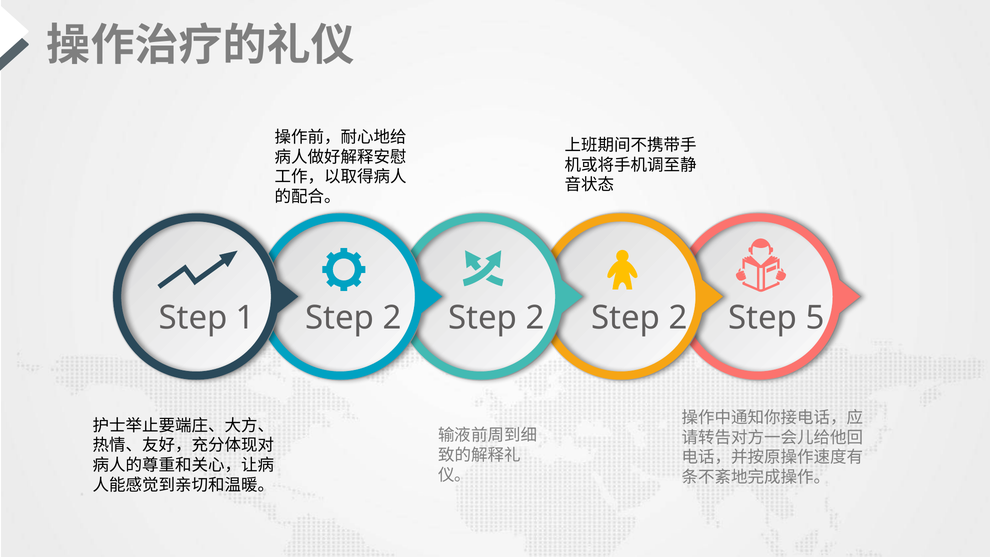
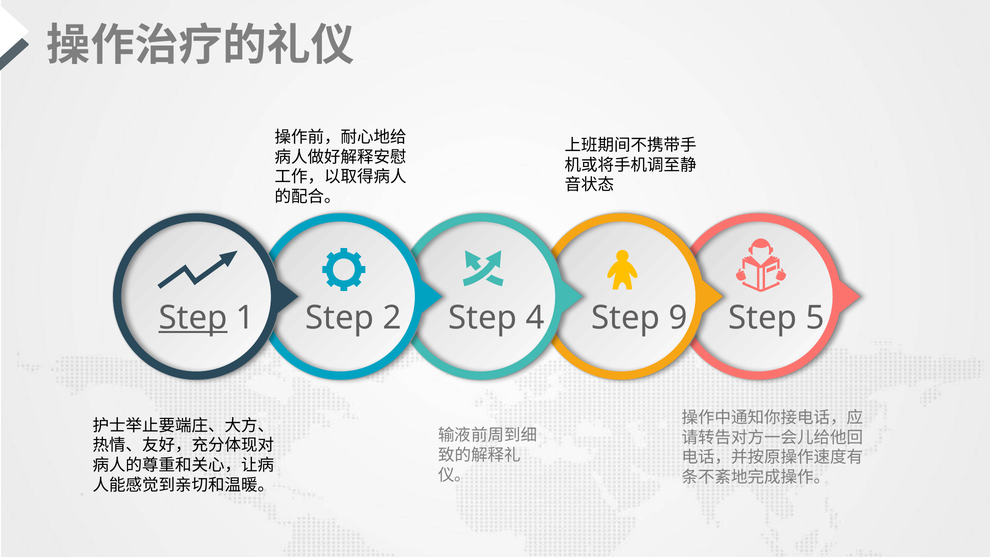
Step underline: none -> present (193, 318)
2: 2 -> 4 (535, 318)
2: 2 -> 9 (678, 318)
